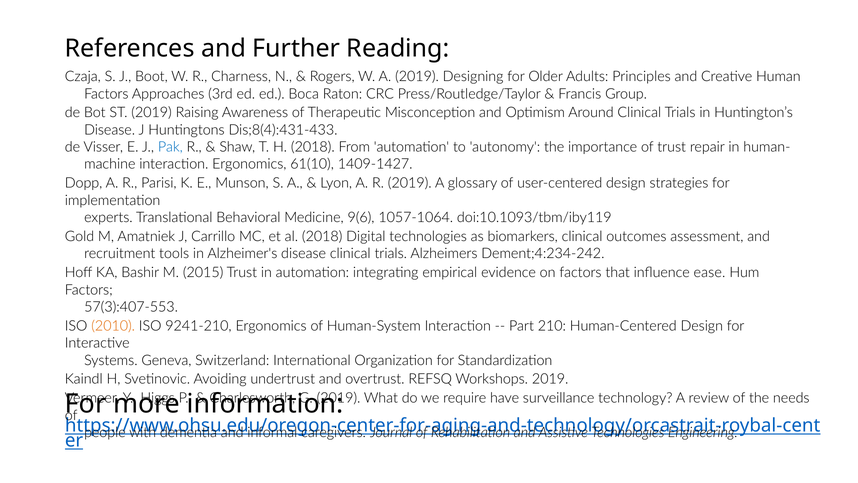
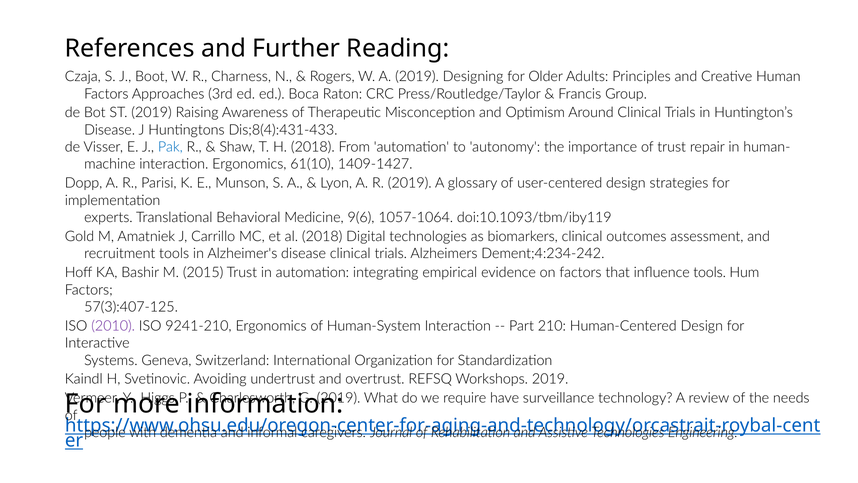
influence ease: ease -> tools (710, 272)
57(3):407-553: 57(3):407-553 -> 57(3):407-125 (131, 307)
2010 colour: orange -> purple (113, 326)
